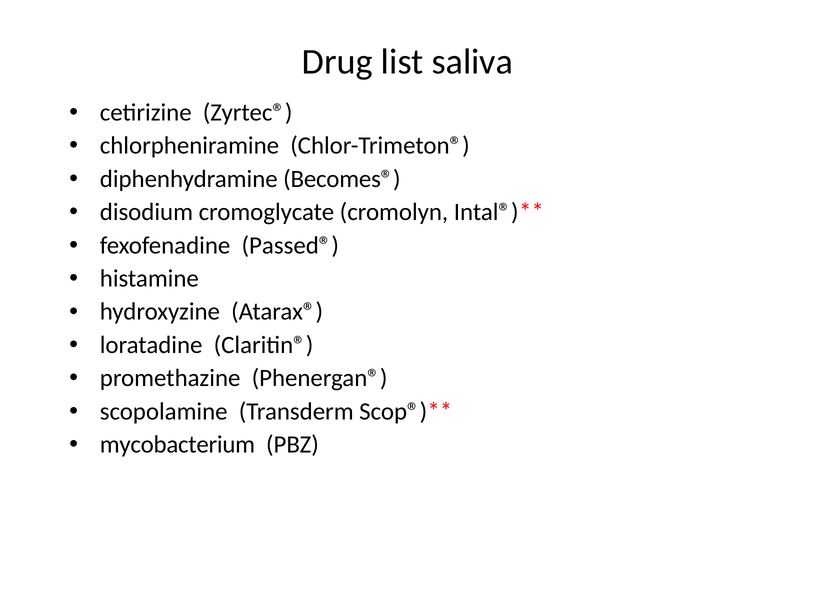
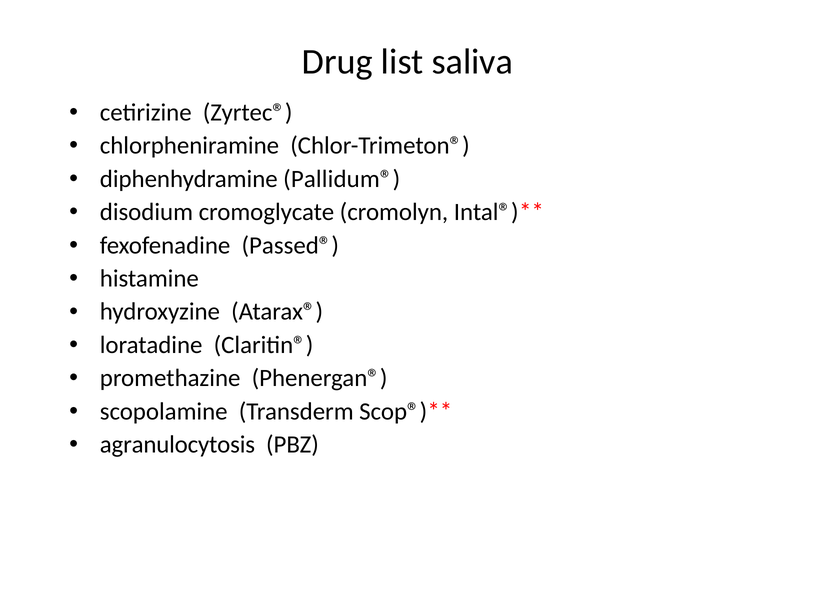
Becomes®: Becomes® -> Pallidum® (342, 179)
mycobacterium: mycobacterium -> agranulocytosis (177, 445)
